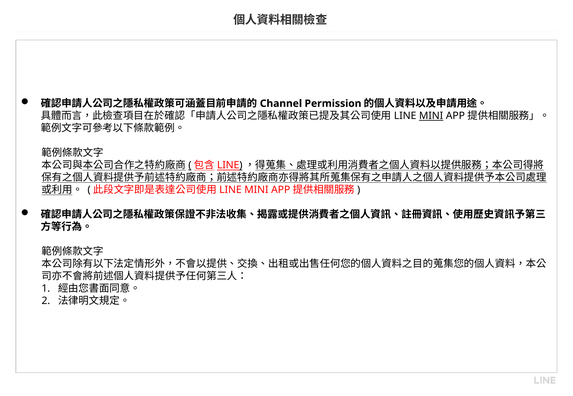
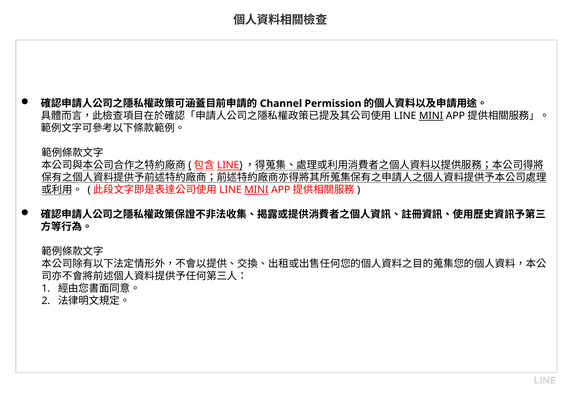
MINI underline: none -> present (256, 190)
